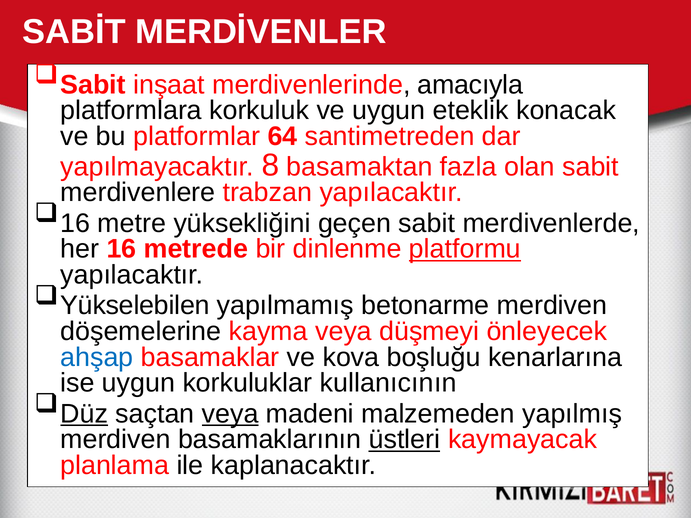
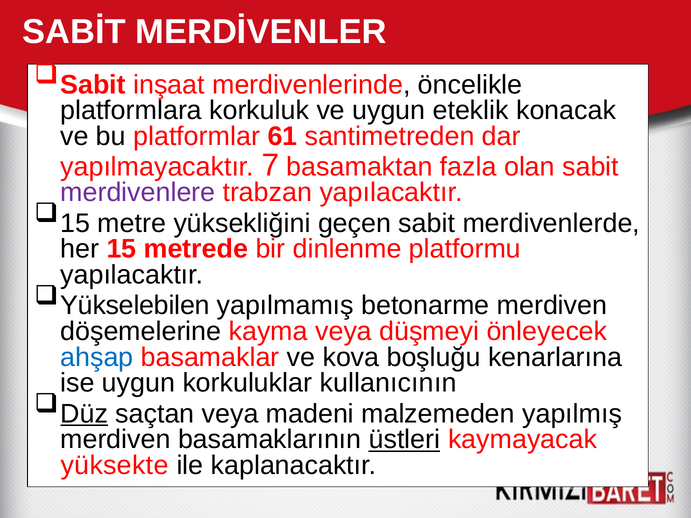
amacıyla: amacıyla -> öncelikle (470, 85)
64: 64 -> 61 (282, 136)
8: 8 -> 7 (270, 165)
merdivenlere colour: black -> purple (138, 193)
16: 16 -> 15 (75, 223)
her 16: 16 -> 15 (121, 249)
platformu underline: present -> none (465, 249)
veya underline: present -> none (230, 414)
planlama: planlama -> yüksekte (115, 466)
